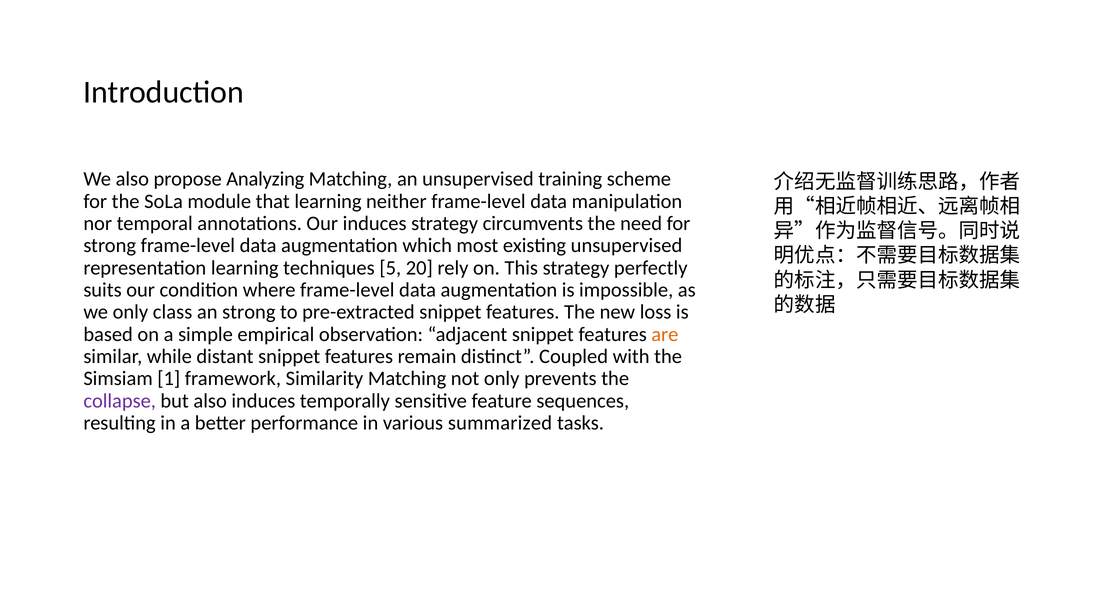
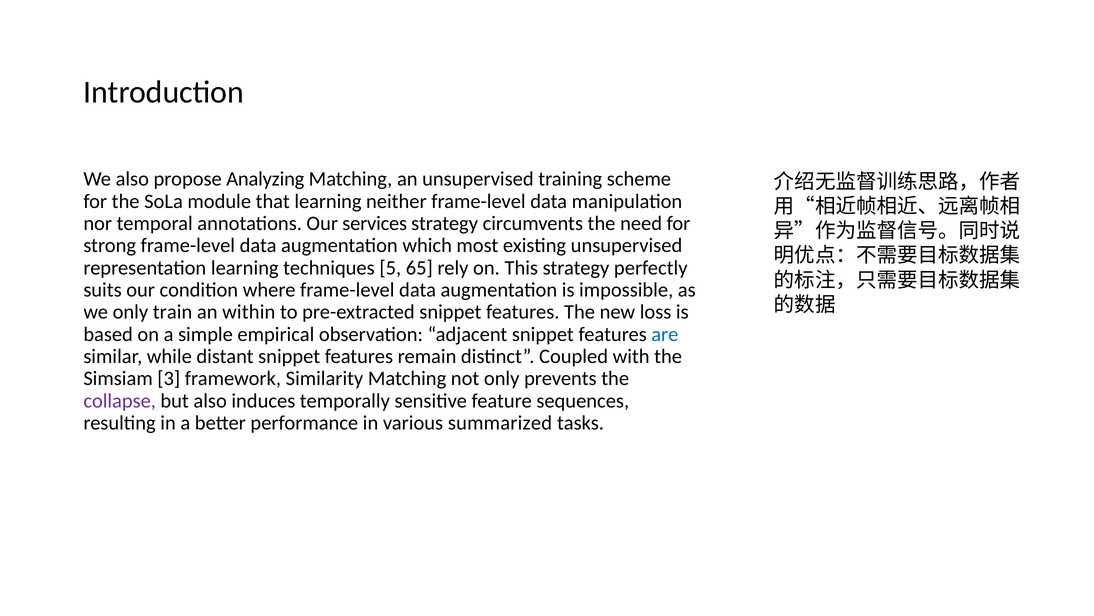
Our induces: induces -> services (375, 223)
20: 20 -> 65 (419, 268)
class: class -> train (173, 312)
an strong: strong -> within (249, 312)
are colour: orange -> blue (665, 334)
1: 1 -> 3 (169, 378)
